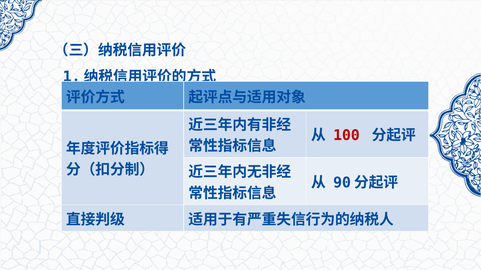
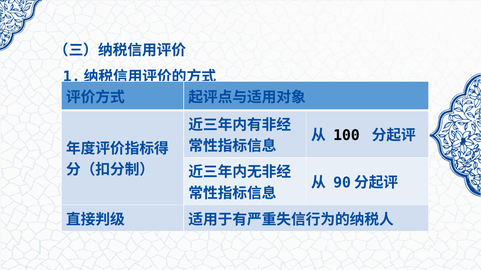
100 colour: red -> black (346, 136)
